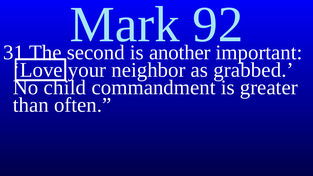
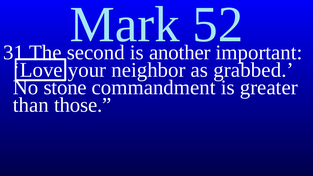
92: 92 -> 52 (218, 25)
child: child -> stone (65, 87)
often: often -> those (83, 105)
